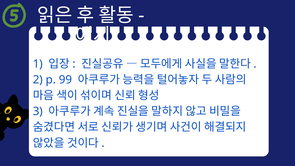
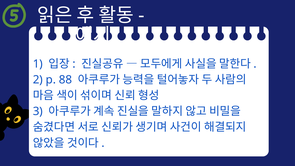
99: 99 -> 88 (65, 80)
